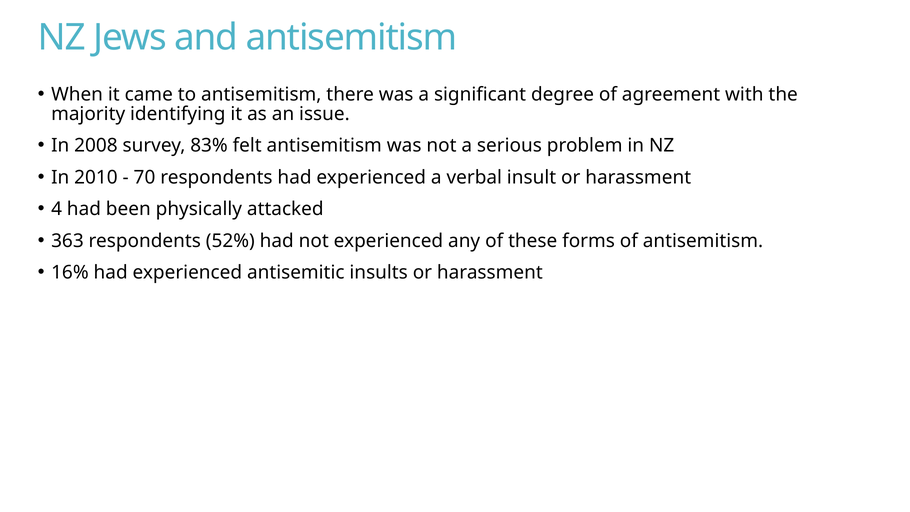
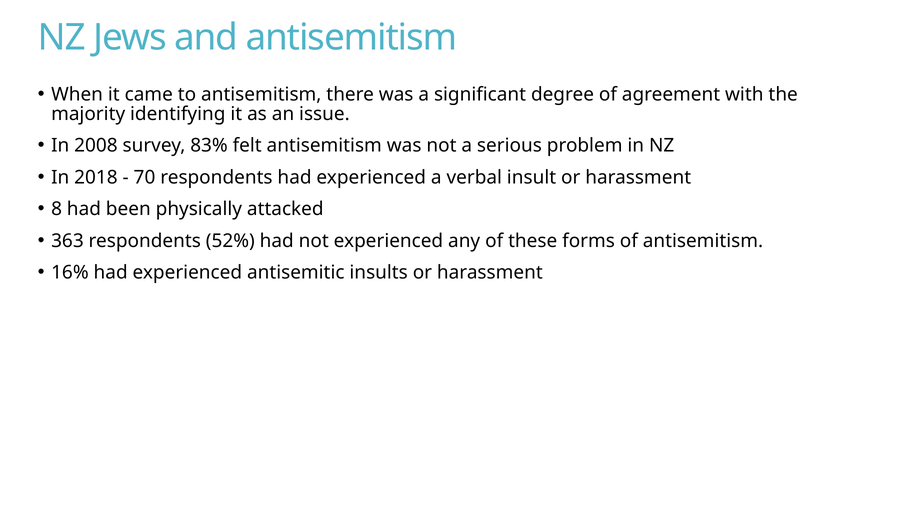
2010: 2010 -> 2018 (96, 177)
4: 4 -> 8 (57, 209)
